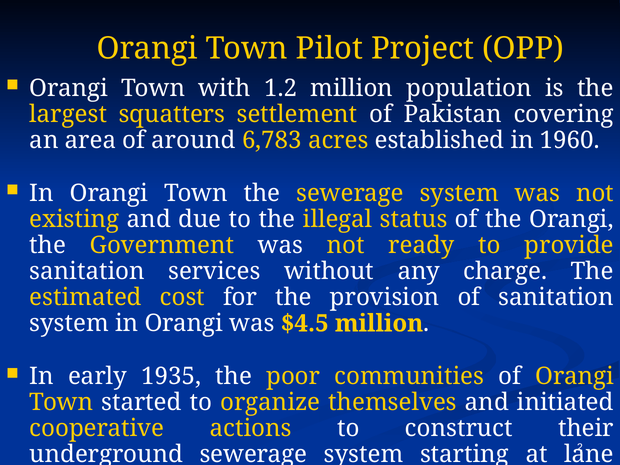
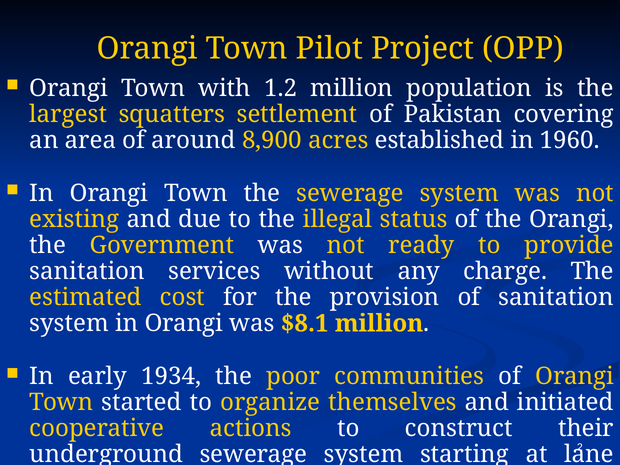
6,783: 6,783 -> 8,900 (272, 140)
$4.5: $4.5 -> $8.1 (305, 323)
1935: 1935 -> 1934 (171, 376)
